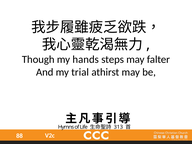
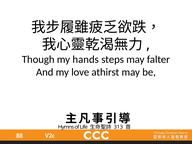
trial: trial -> love (80, 72)
